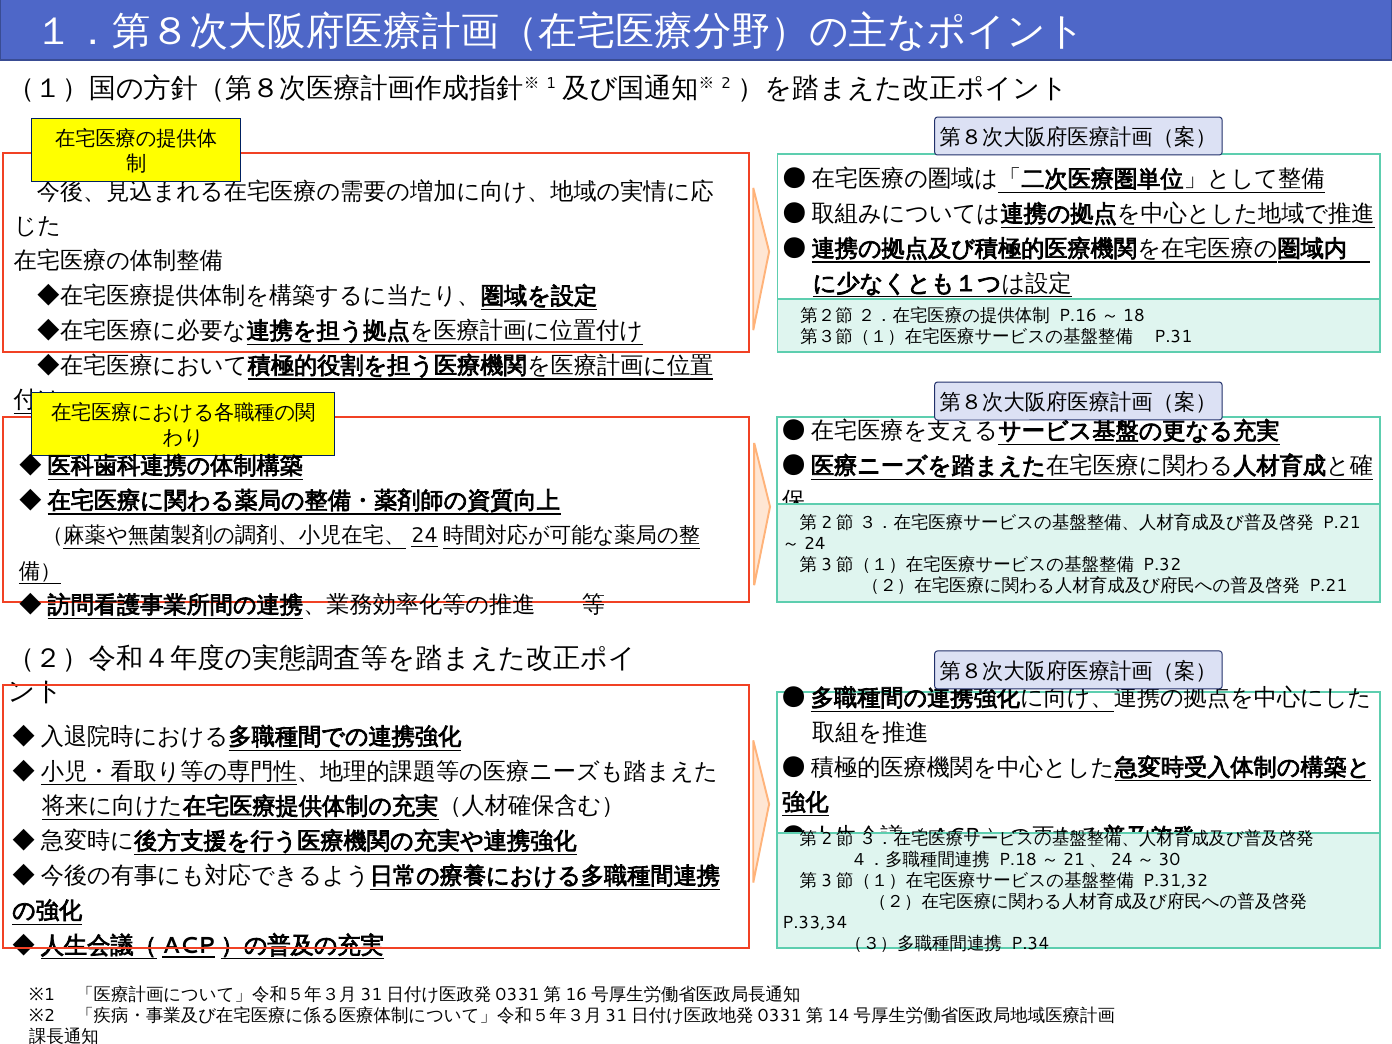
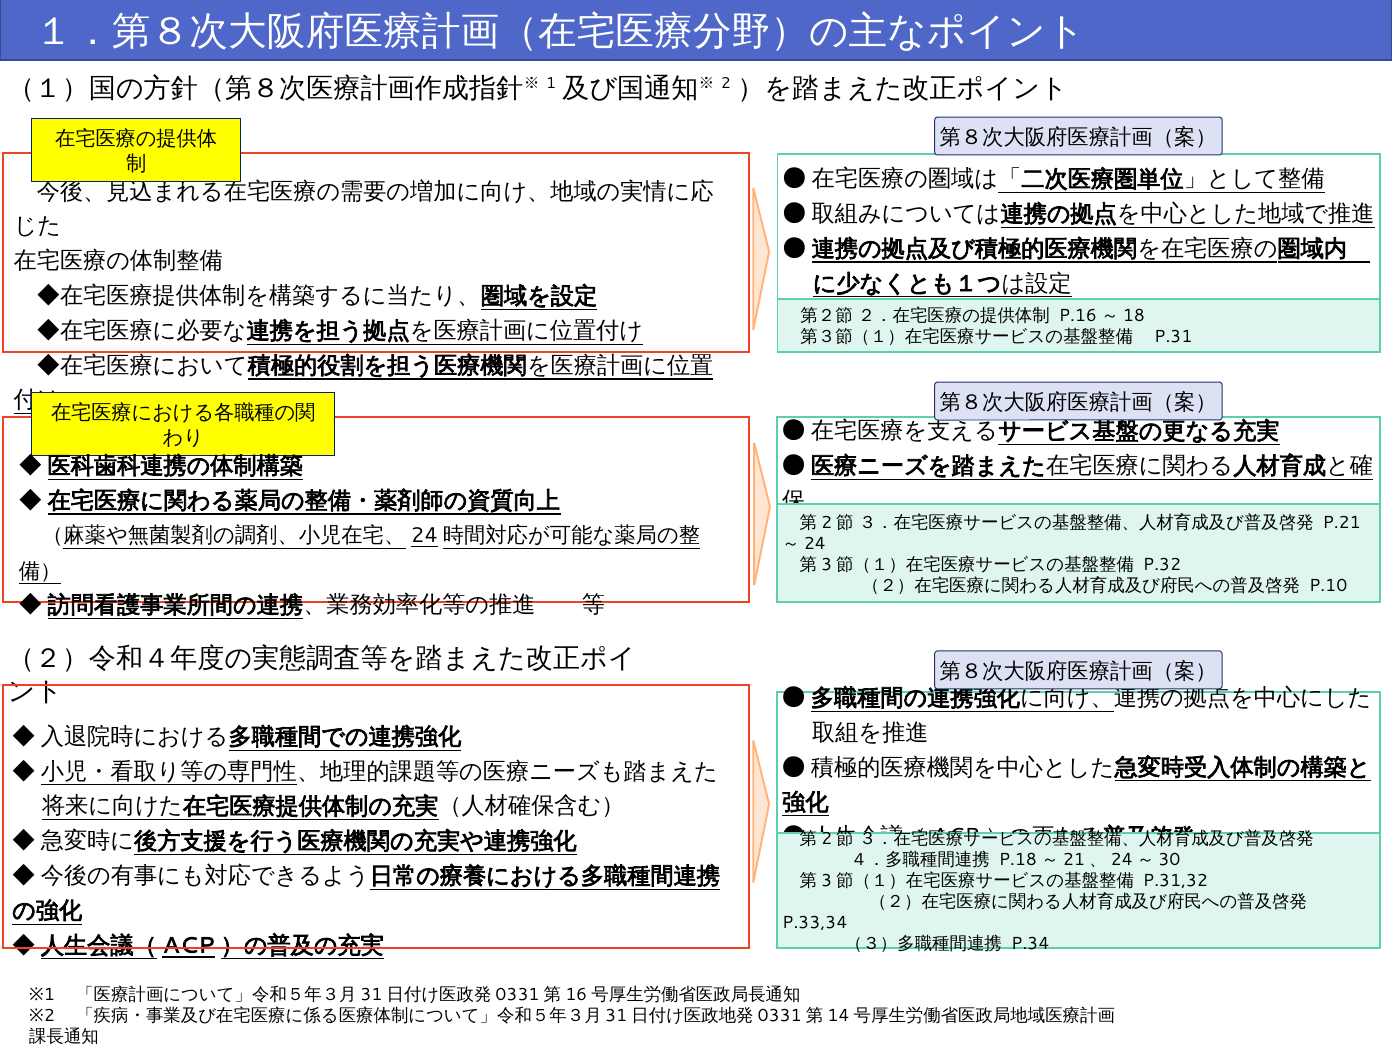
P.21: P.21 -> P.10 (1328, 586)
